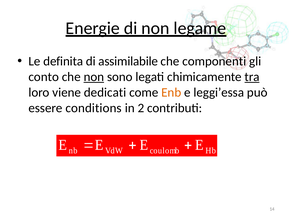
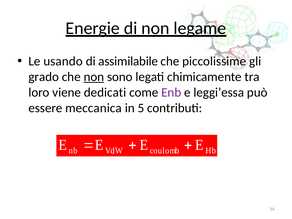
definita: definita -> usando (63, 61)
componenti: componenti -> piccolissime (214, 61)
conto: conto -> grado (44, 77)
tra underline: present -> none (252, 77)
Enb colour: orange -> purple (171, 92)
conditions: conditions -> meccanica (94, 108)
2: 2 -> 5 (141, 108)
